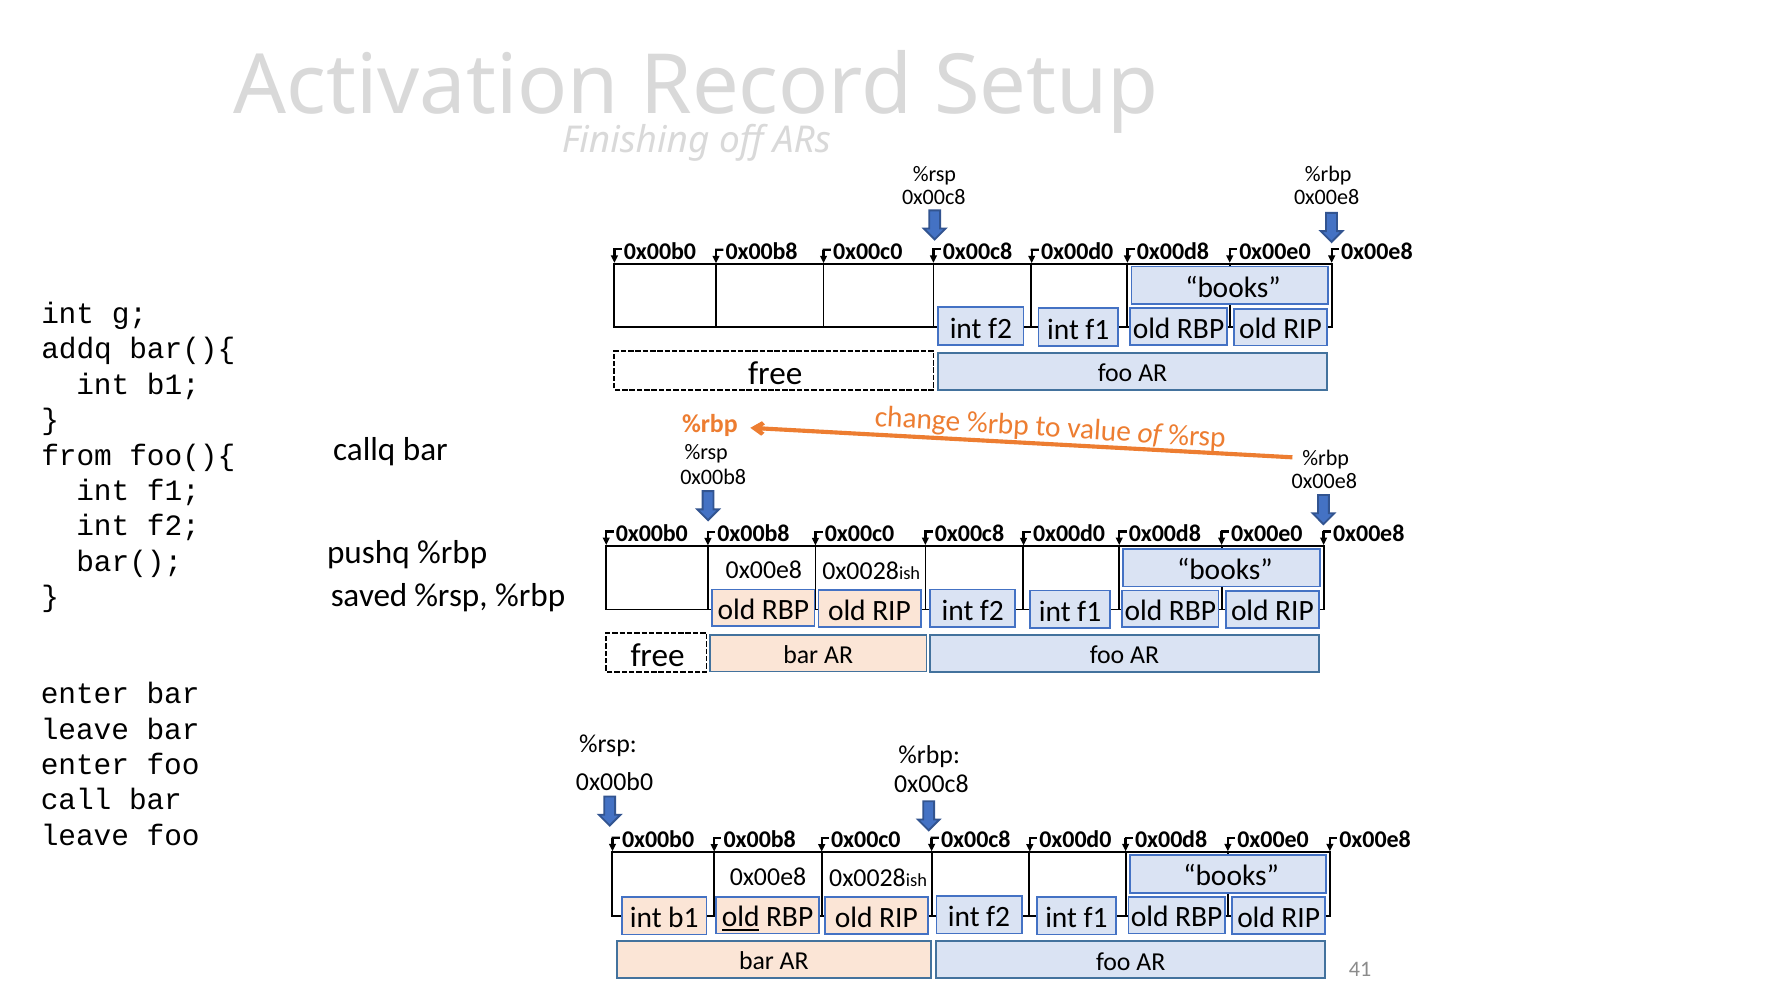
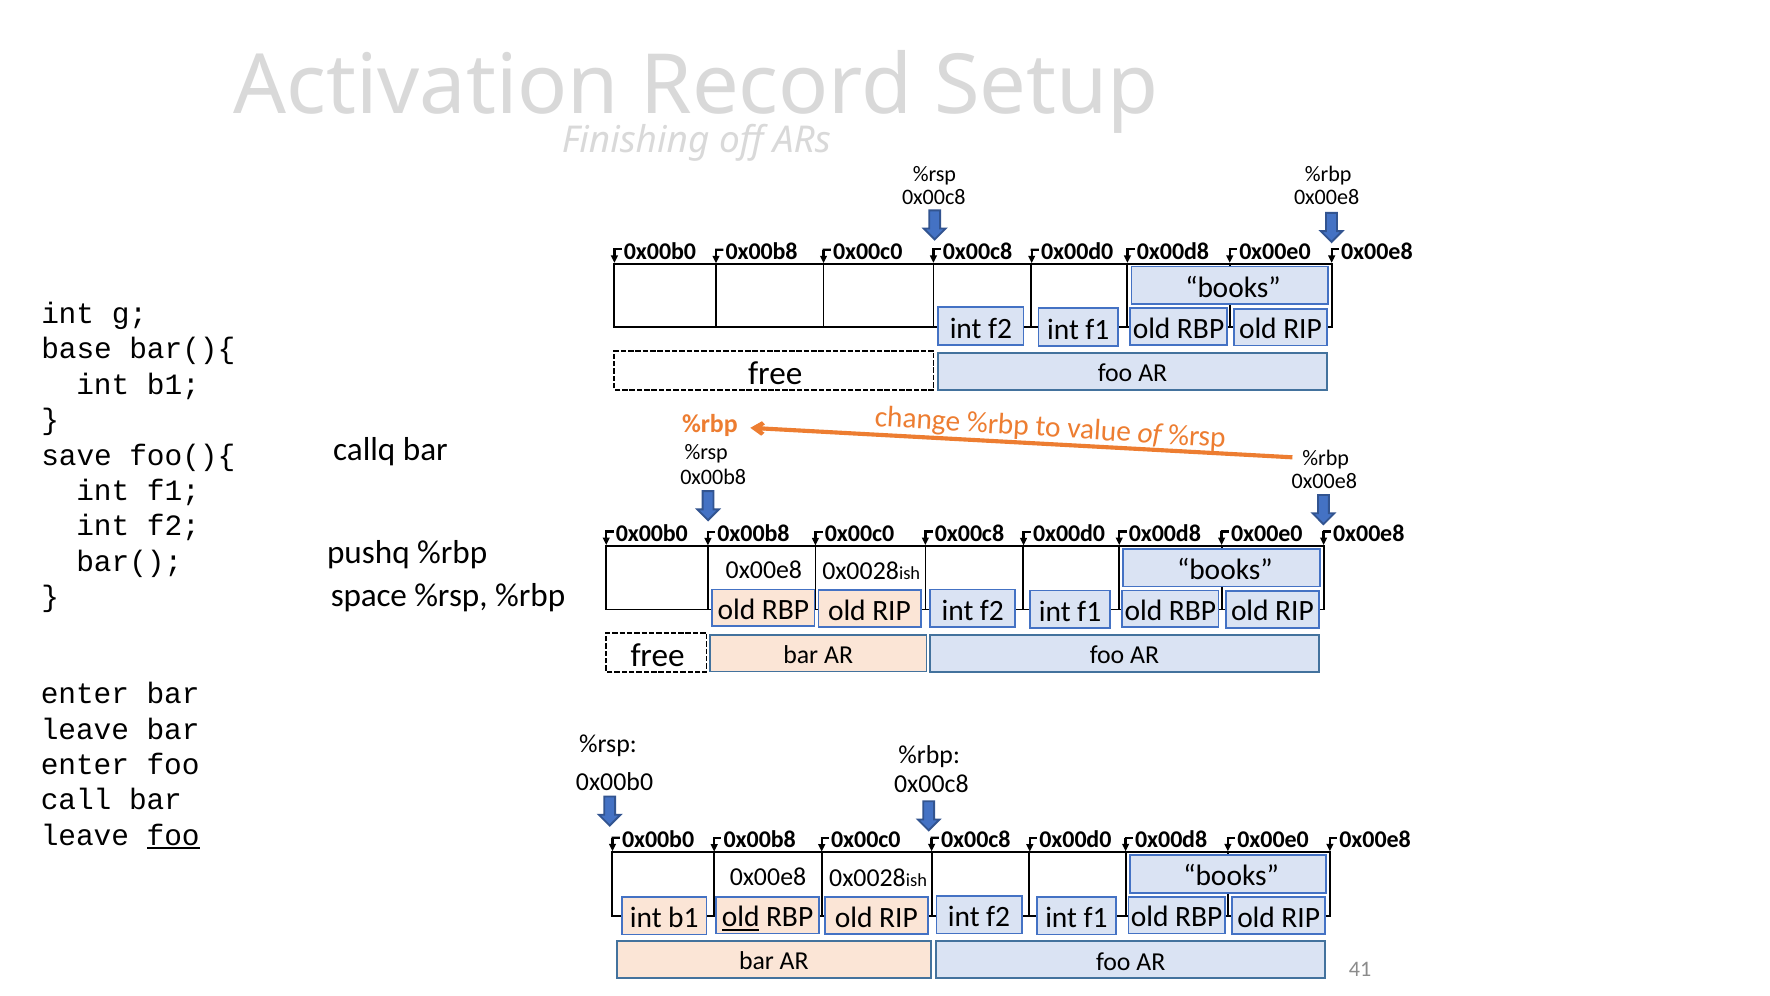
addq: addq -> base (77, 349)
from: from -> save (77, 455)
saved: saved -> space (369, 595)
foo underline: none -> present (173, 835)
